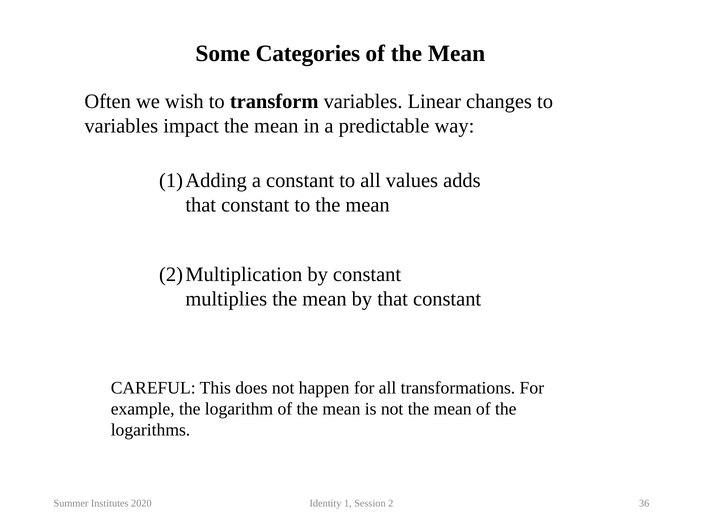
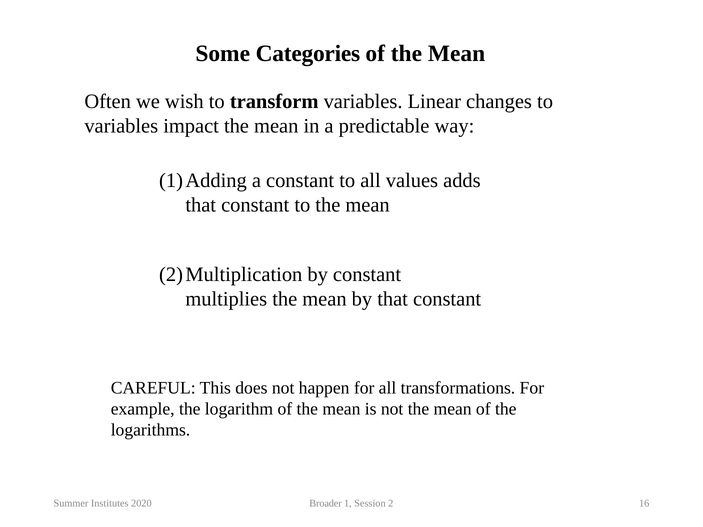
Identity: Identity -> Broader (326, 503)
36: 36 -> 16 (644, 503)
